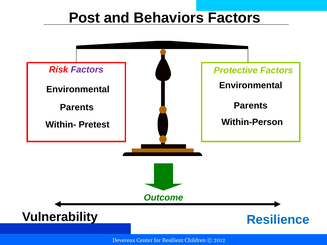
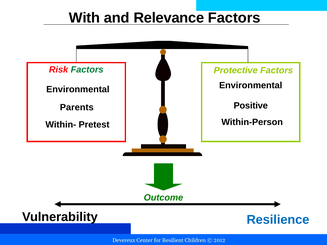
Post: Post -> With (84, 18)
Behaviors: Behaviors -> Relevance (169, 18)
Factors colour: purple -> green (87, 70)
Parents: Parents -> Positive (251, 106)
